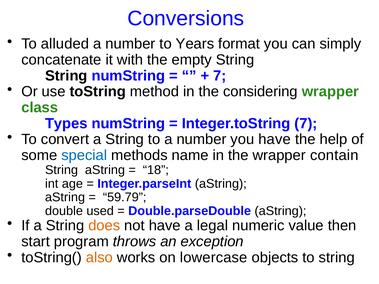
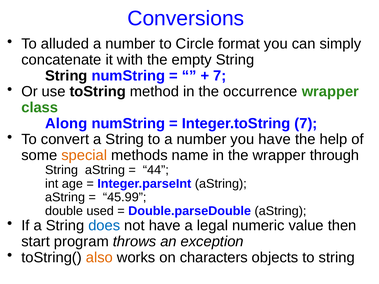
Years: Years -> Circle (195, 44)
considering: considering -> occurrence (260, 92)
Types: Types -> Along (66, 124)
special colour: blue -> orange (84, 155)
contain: contain -> through (334, 155)
18: 18 -> 44 (156, 170)
59.79: 59.79 -> 45.99 (125, 197)
does colour: orange -> blue (104, 226)
lowercase: lowercase -> characters (214, 258)
